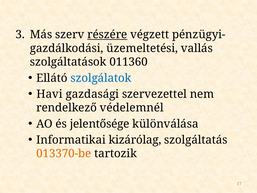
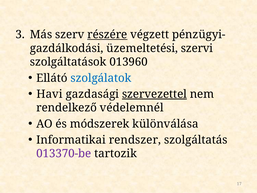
vallás: vallás -> szervi (197, 48)
011360: 011360 -> 013960 (129, 62)
szervezettel underline: none -> present (154, 94)
jelentősége: jelentősége -> módszerek (100, 124)
kizárólag: kizárólag -> rendszer (135, 140)
013370-be colour: orange -> purple (64, 153)
